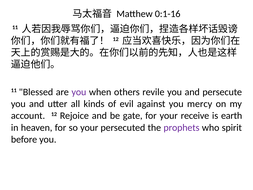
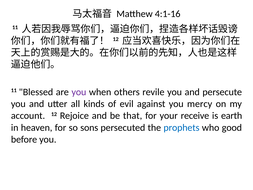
0:1-16: 0:1-16 -> 4:1-16 (168, 14)
gate: gate -> that (133, 116)
so your: your -> sons (89, 127)
prophets colour: purple -> blue (182, 127)
spirit: spirit -> good (232, 127)
